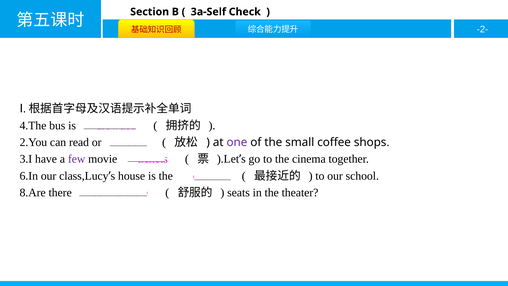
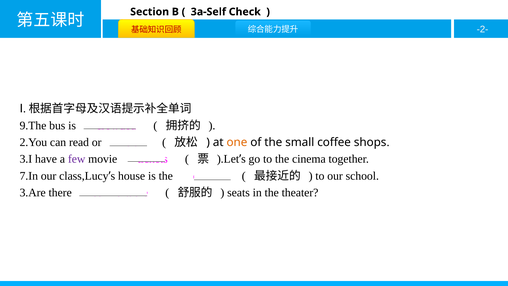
4.The: 4.The -> 9.The (33, 125)
one colour: purple -> orange (237, 142)
6.In: 6.In -> 7.In (29, 176)
8.Are: 8.Are -> 3.Are (33, 192)
